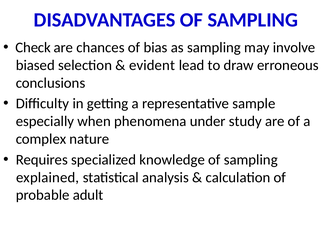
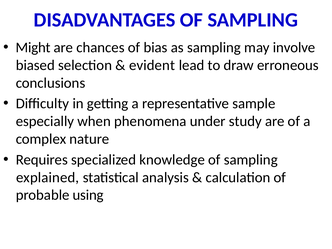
Check: Check -> Might (33, 48)
adult: adult -> using (88, 195)
